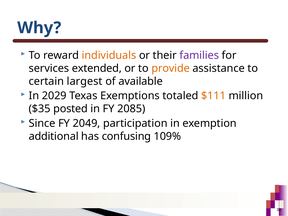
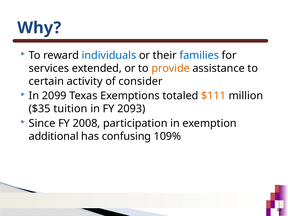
individuals colour: orange -> blue (109, 55)
families colour: purple -> blue (199, 55)
largest: largest -> activity (85, 81)
available: available -> consider (141, 81)
2029: 2029 -> 2099 (54, 96)
posted: posted -> tuition (70, 109)
2085: 2085 -> 2093 (131, 109)
2049: 2049 -> 2008 (86, 123)
